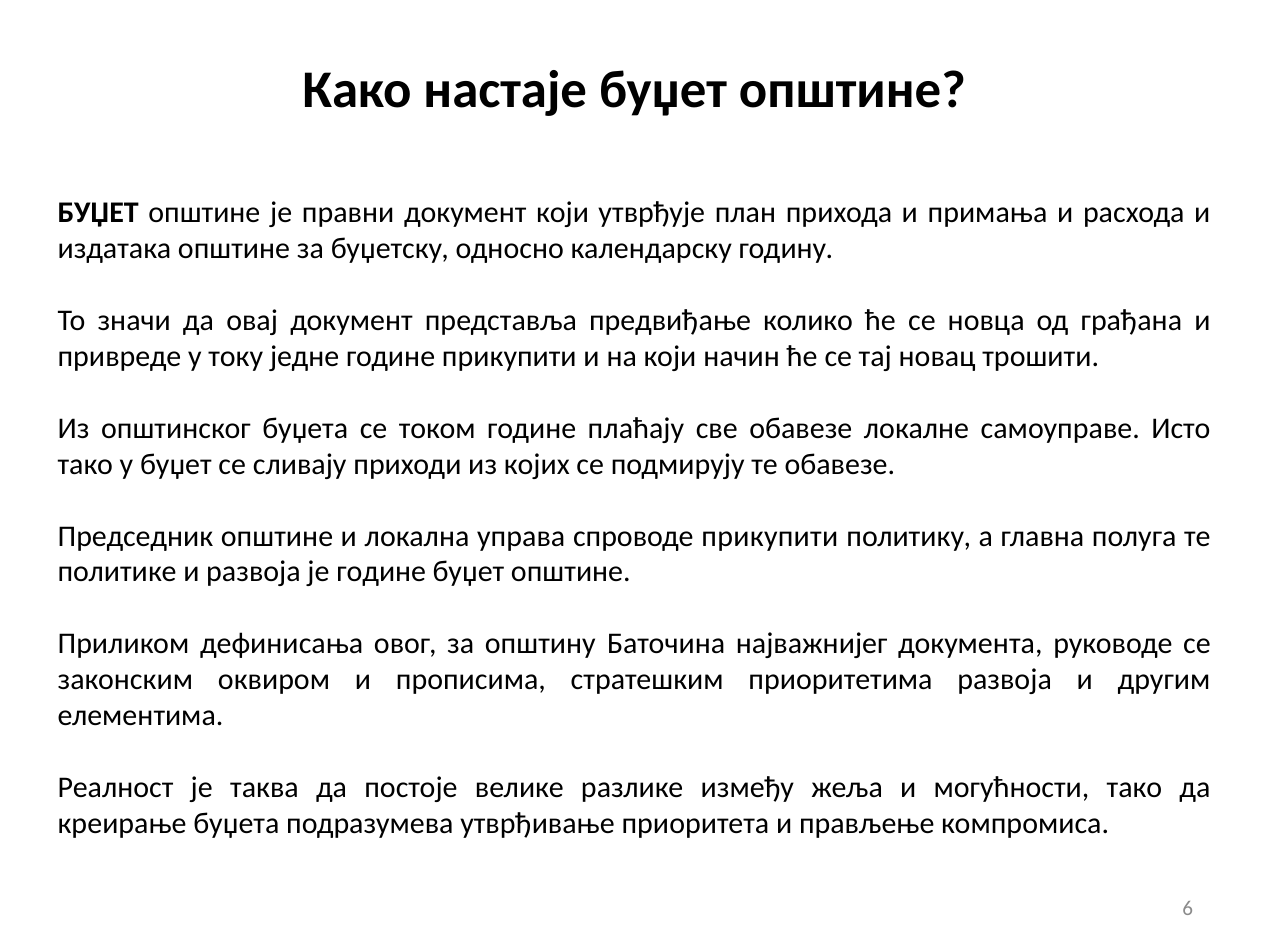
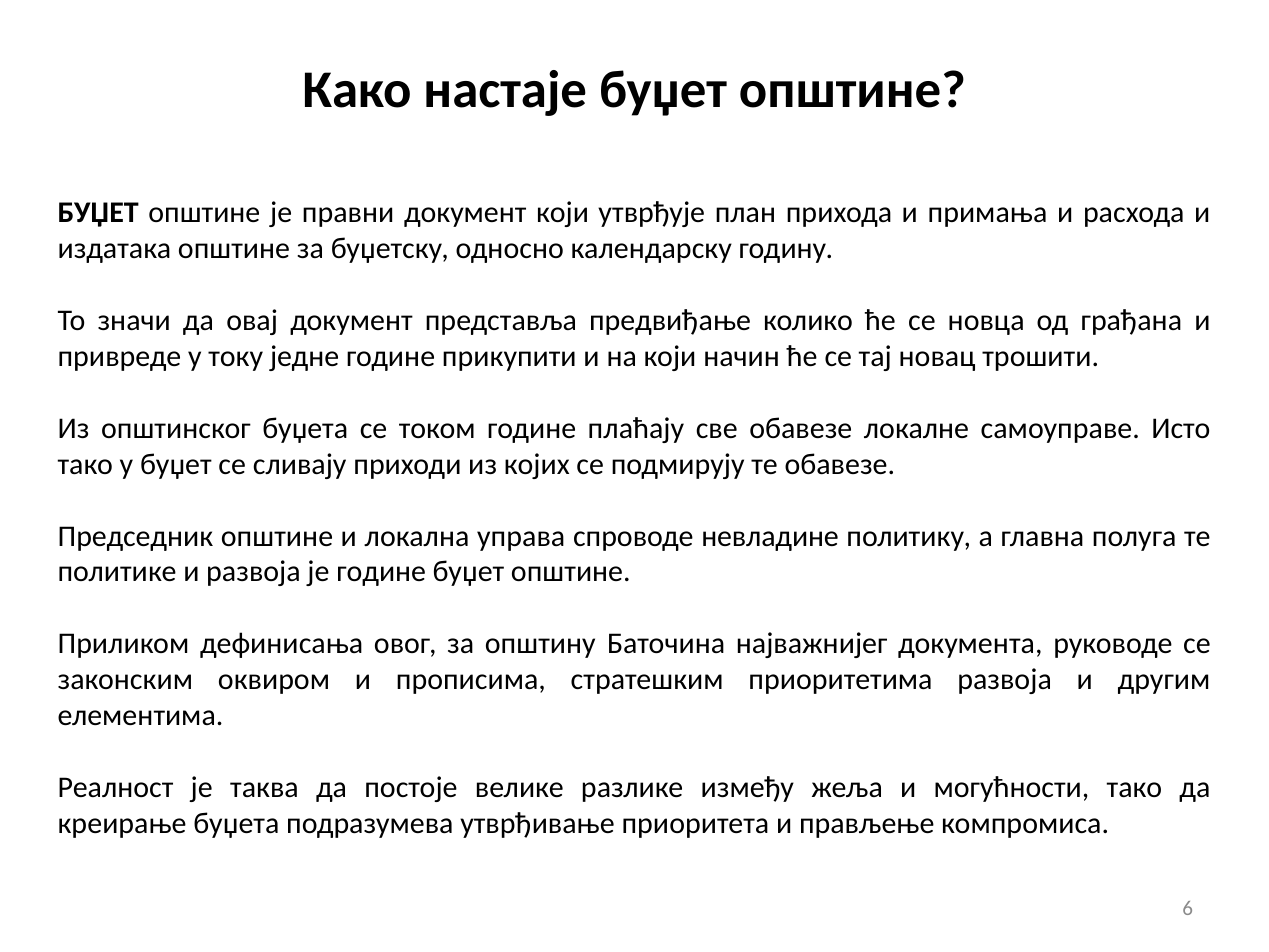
спроводе прикупити: прикупити -> невладине (770, 536)
